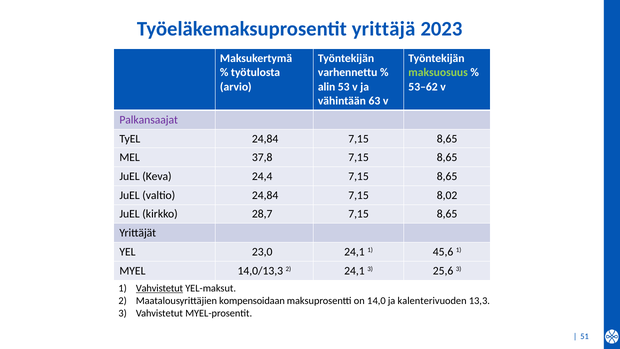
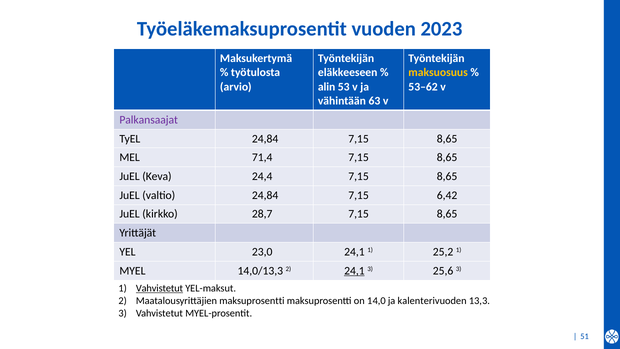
yrittäjä: yrittäjä -> vuoden (384, 29)
varhennettu: varhennettu -> eläkkeeseen (348, 72)
maksuosuus colour: light green -> yellow (438, 72)
37,8: 37,8 -> 71,4 (262, 157)
8,02: 8,02 -> 6,42 (447, 195)
45,6: 45,6 -> 25,2 (443, 252)
24,1 underline: none -> present (354, 271)
Maatalousyrittäjien kompensoidaan: kompensoidaan -> maksuprosentti (252, 300)
